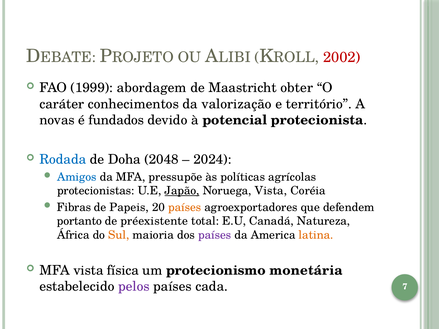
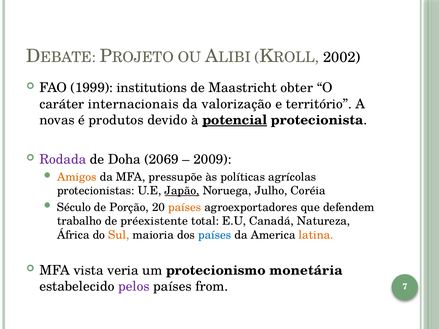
2002 colour: red -> black (342, 57)
abordagem: abordagem -> institutions (152, 88)
conhecimentos: conhecimentos -> internacionais (133, 104)
fundados: fundados -> produtos (116, 120)
potencial underline: none -> present (235, 120)
Rodada colour: blue -> purple (63, 160)
2048: 2048 -> 2069 (162, 160)
2024: 2024 -> 2009 (212, 160)
Amigos colour: blue -> orange (77, 177)
Noruega Vista: Vista -> Julho (271, 191)
Fibras: Fibras -> Século (74, 207)
Papeis: Papeis -> Porção (129, 207)
portanto: portanto -> trabalho (79, 221)
países colour: purple -> blue (215, 235)
física: física -> veria (123, 270)
cada: cada -> from (212, 287)
